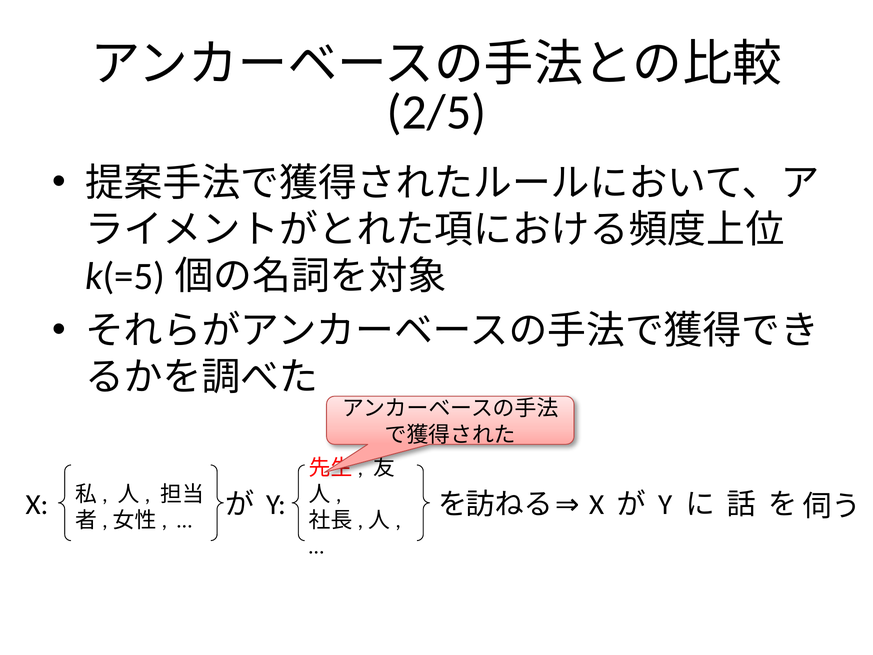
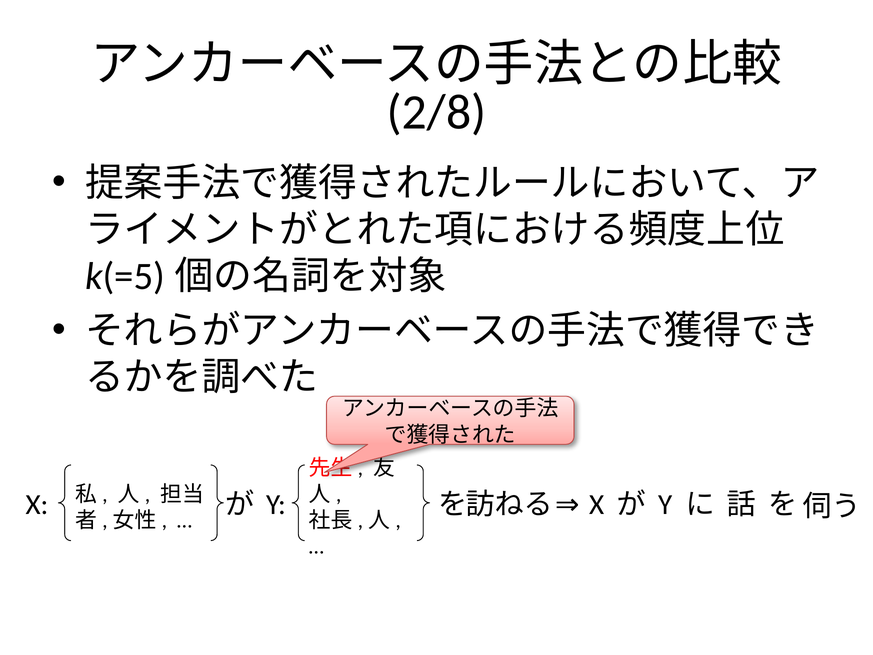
2/5: 2/5 -> 2/8 (436, 112)
